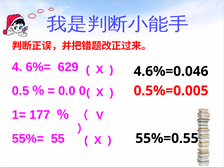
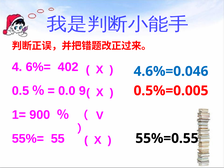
629: 629 -> 402 (68, 67)
4.6%=0.046 colour: black -> blue (171, 71)
0: 0 -> 9 (82, 91)
177: 177 -> 900 (40, 115)
